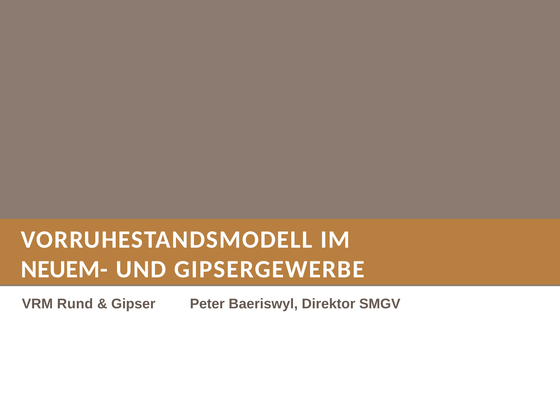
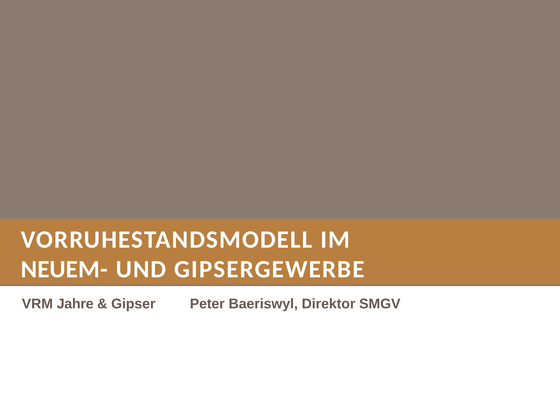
Rund: Rund -> Jahre (75, 304)
